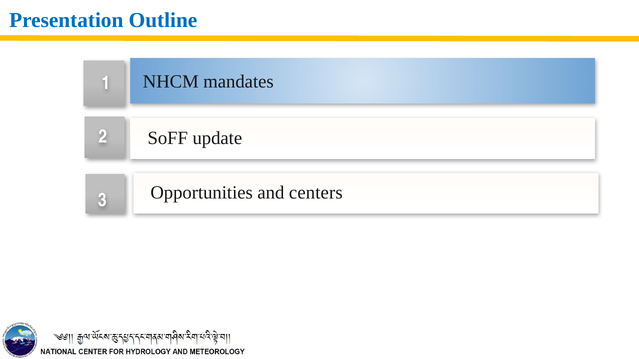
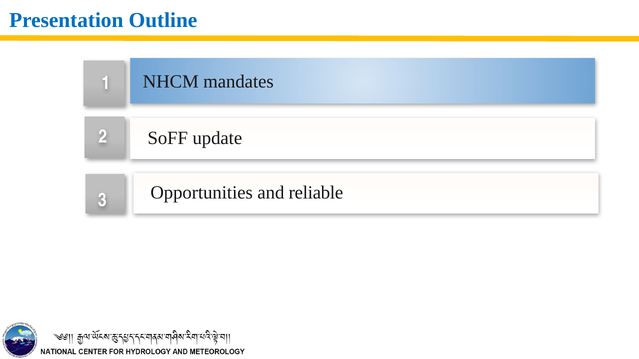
centers: centers -> reliable (316, 193)
